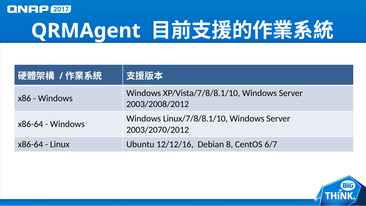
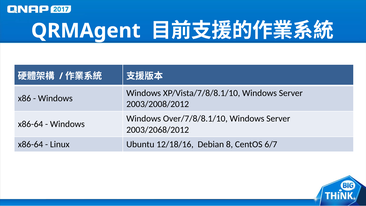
Linux/7/8/8.1/10: Linux/7/8/8.1/10 -> Over/7/8/8.1/10 (195, 119)
2003/2070/2012: 2003/2070/2012 -> 2003/2068/2012 (158, 130)
12/12/16: 12/12/16 -> 12/18/16 (175, 144)
